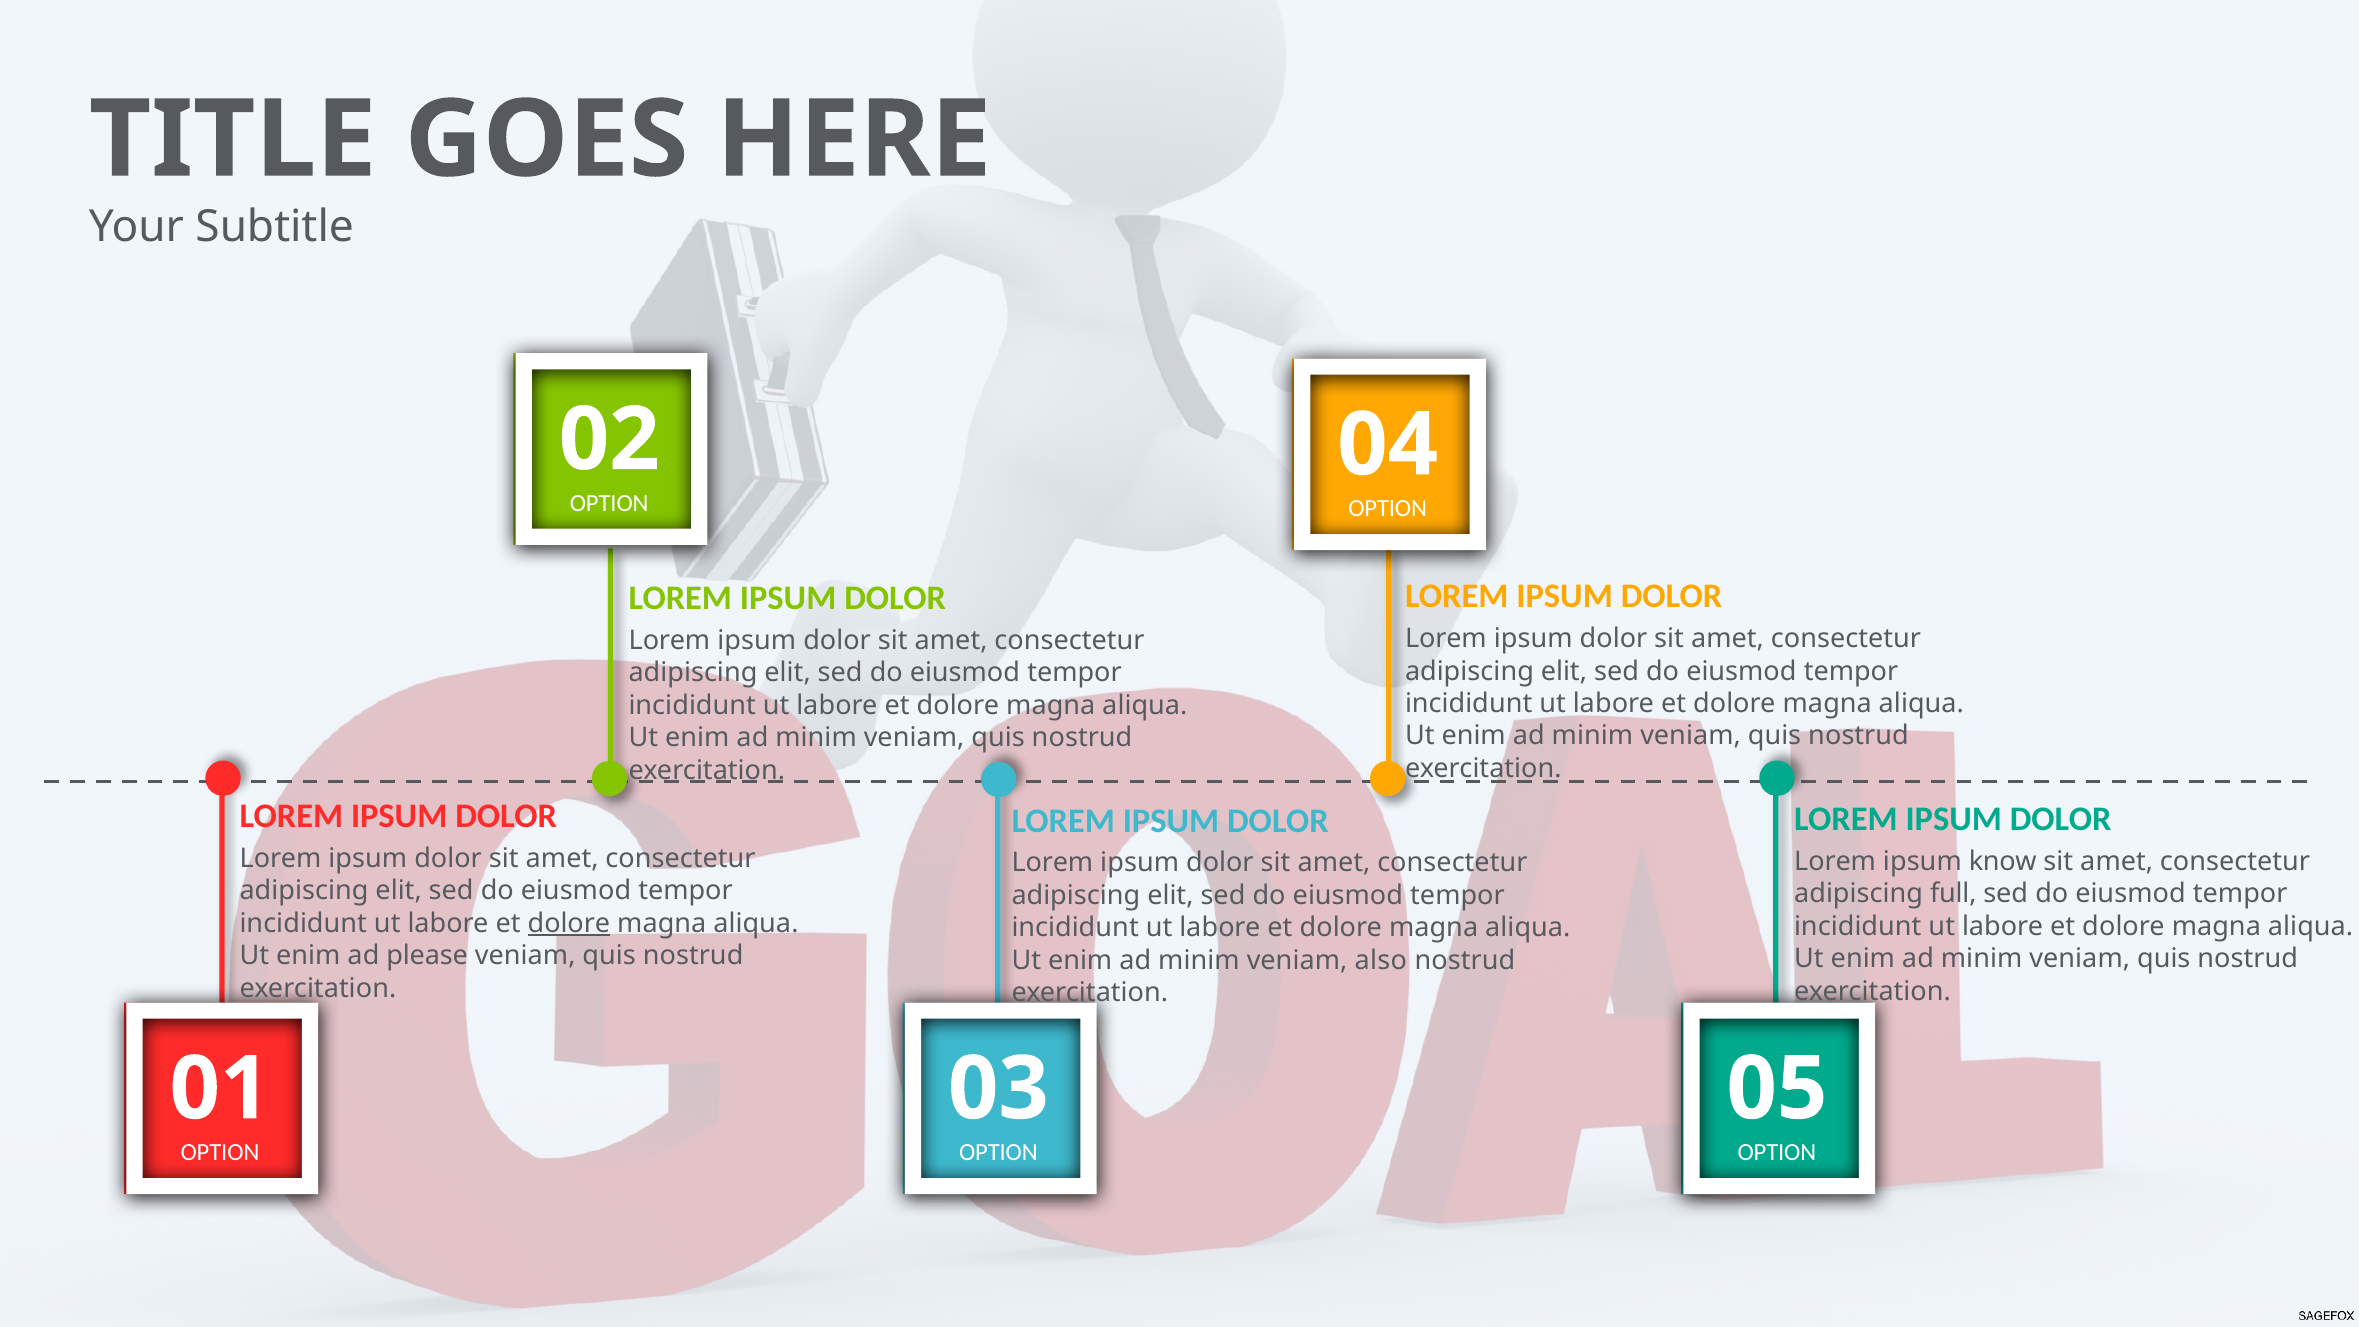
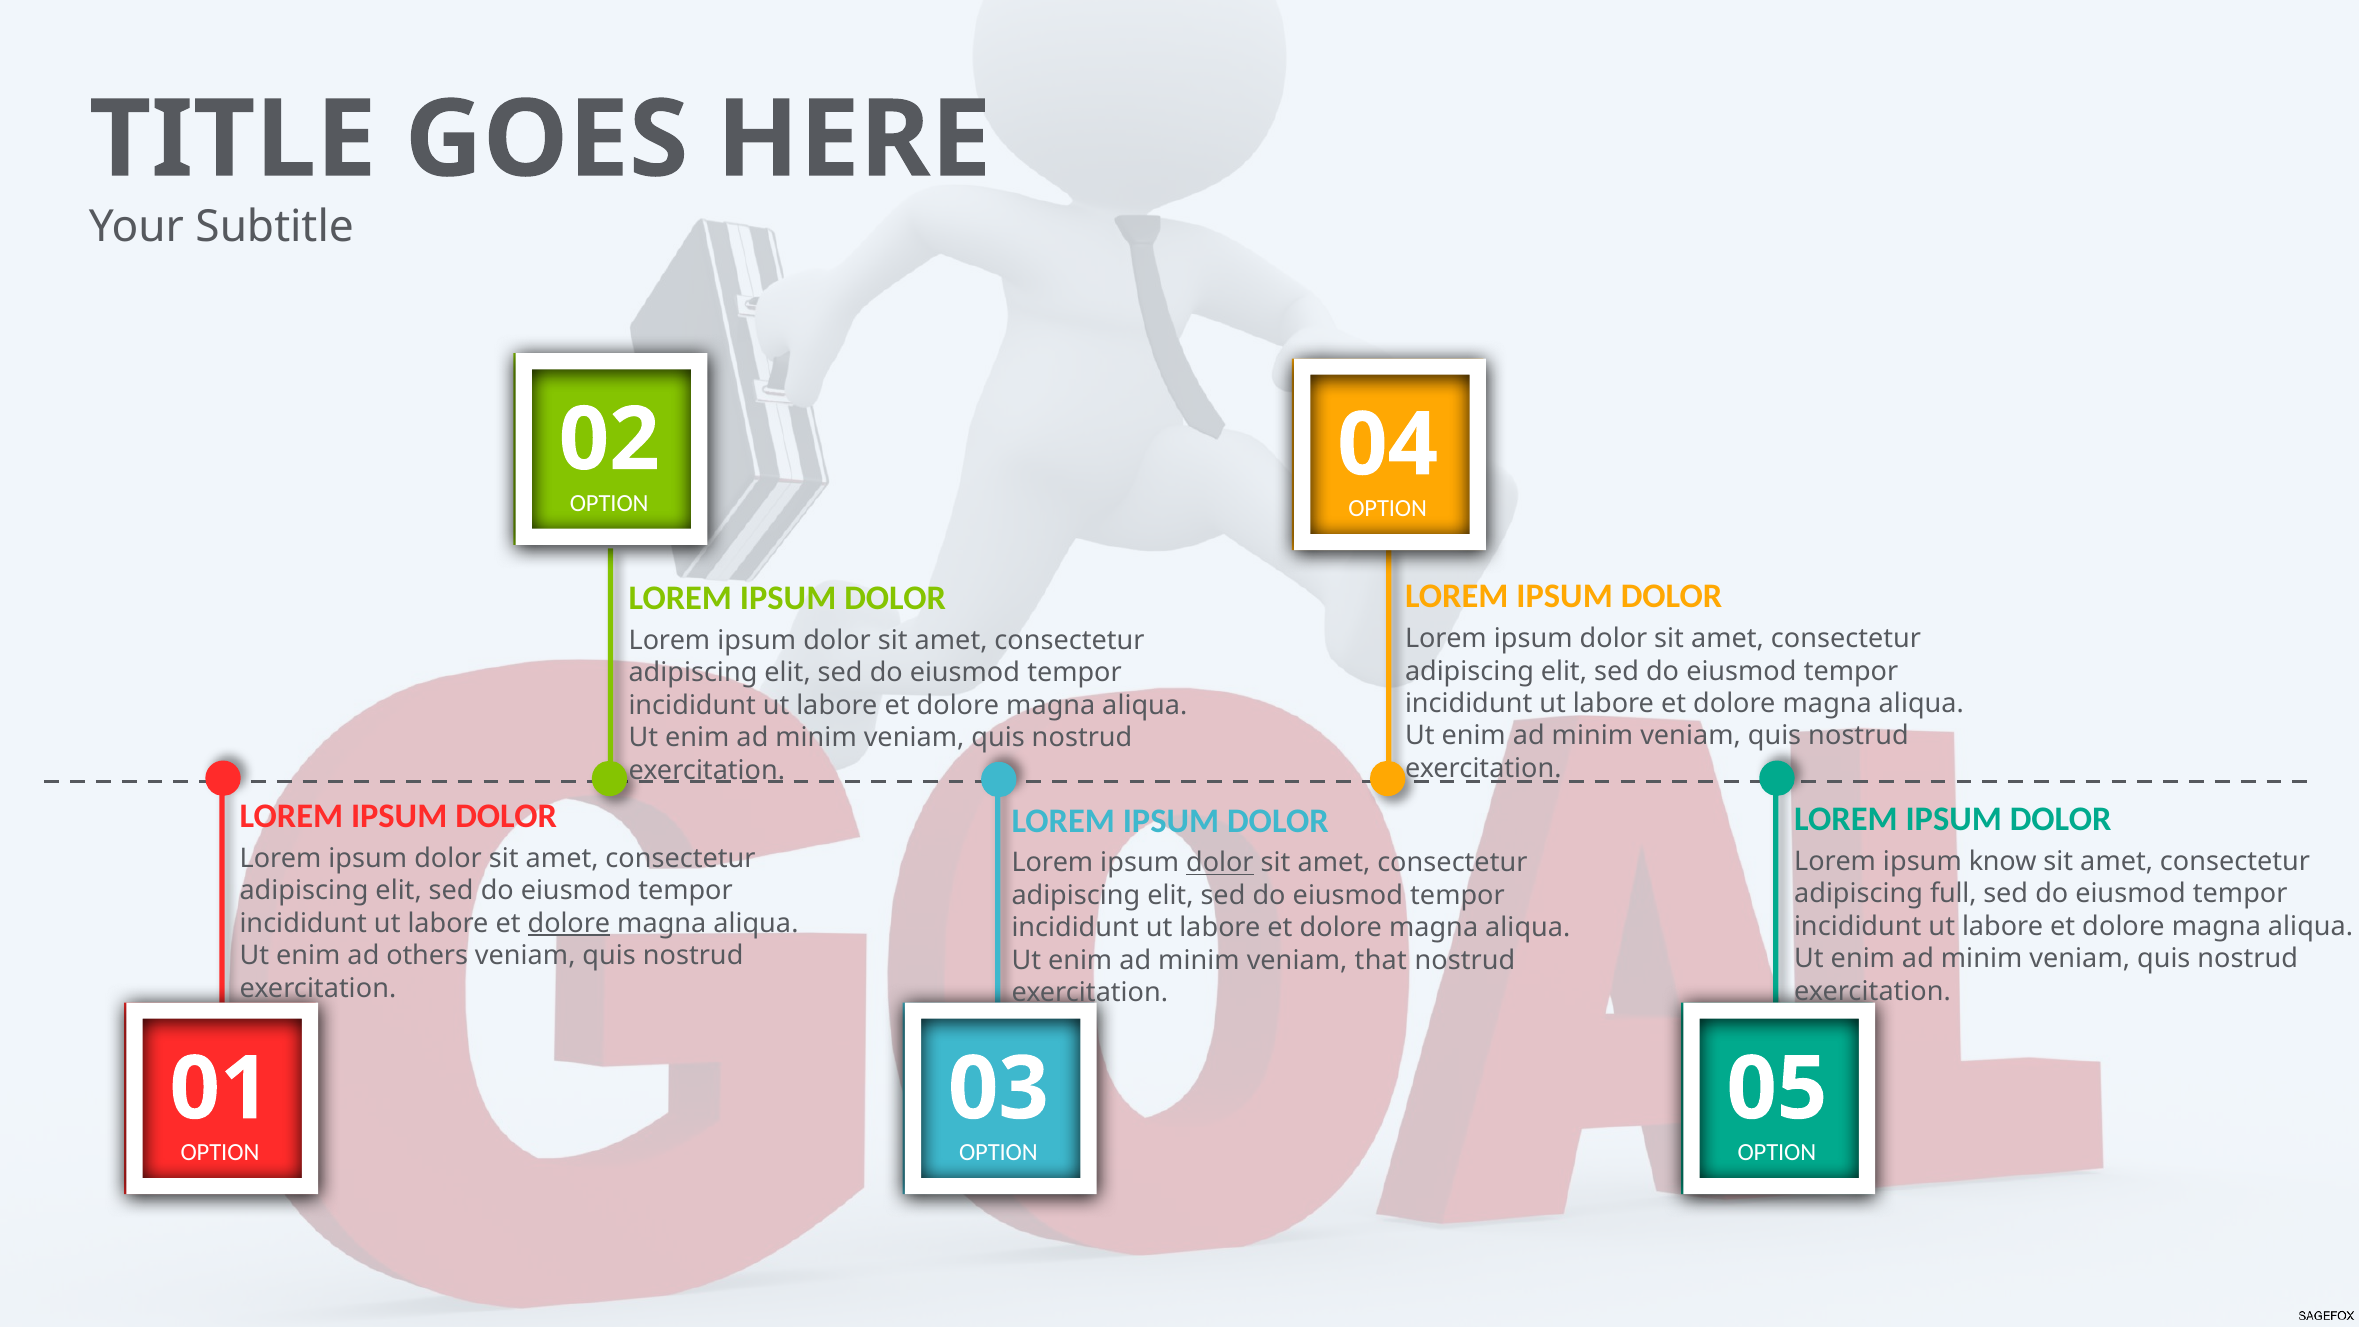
dolor underline: none -> present (1220, 863)
please: please -> others (427, 956)
also: also -> that (1381, 960)
